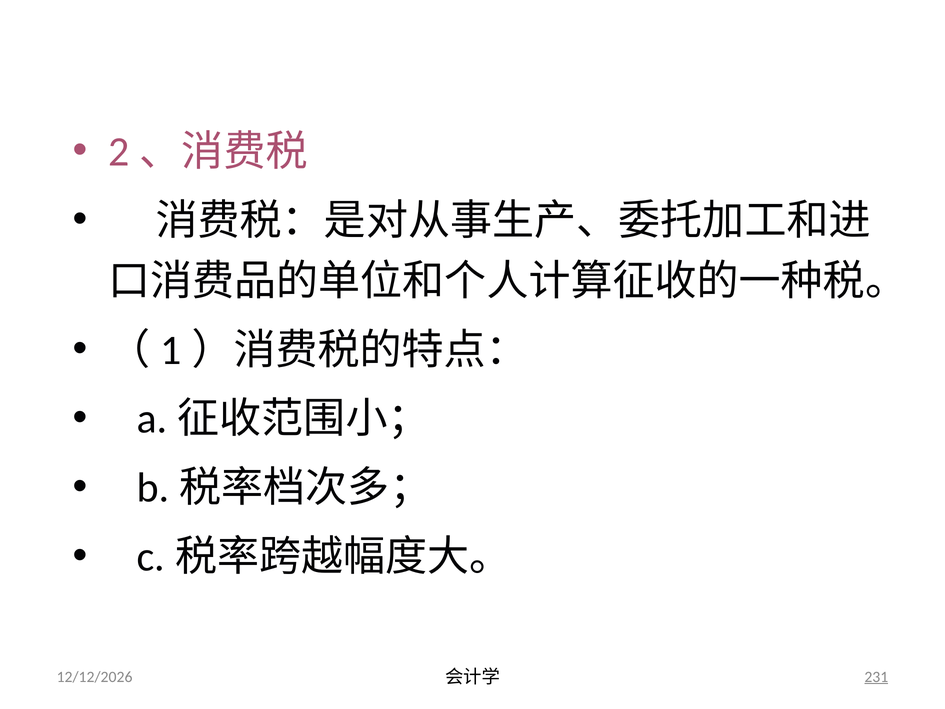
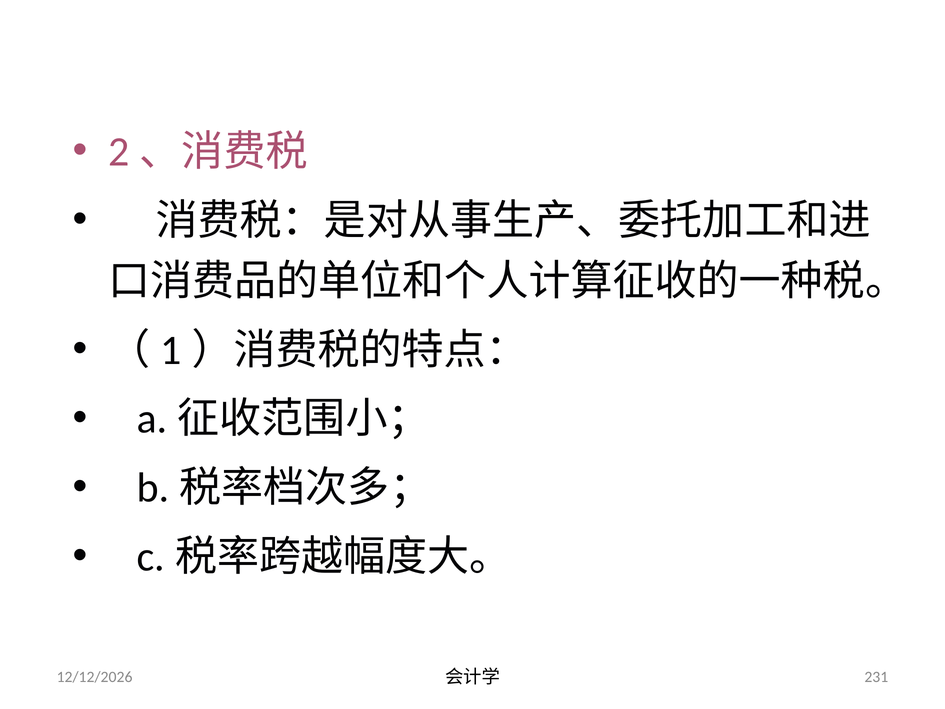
231 underline: present -> none (876, 677)
